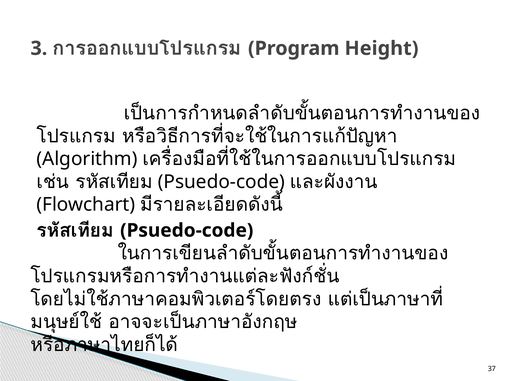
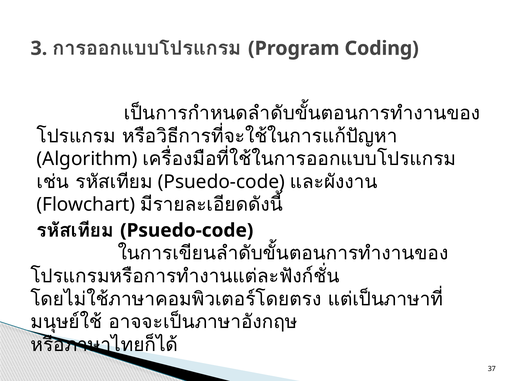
Height: Height -> Coding (382, 48)
